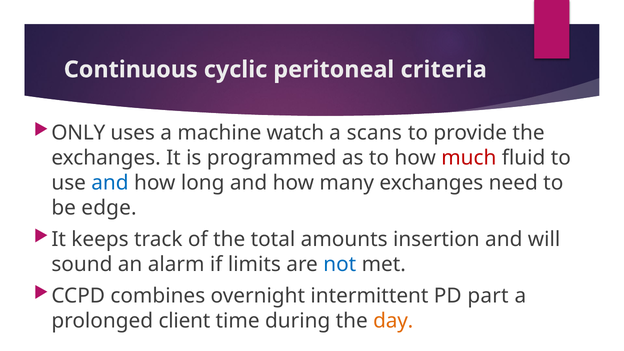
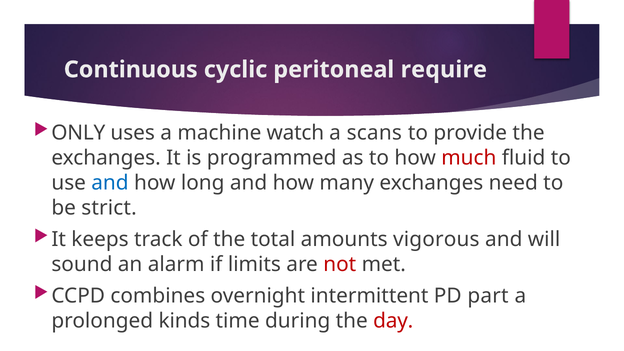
criteria: criteria -> require (444, 70)
edge: edge -> strict (109, 208)
insertion: insertion -> vigorous (436, 239)
not colour: blue -> red (340, 264)
client: client -> kinds (184, 321)
day colour: orange -> red (393, 321)
